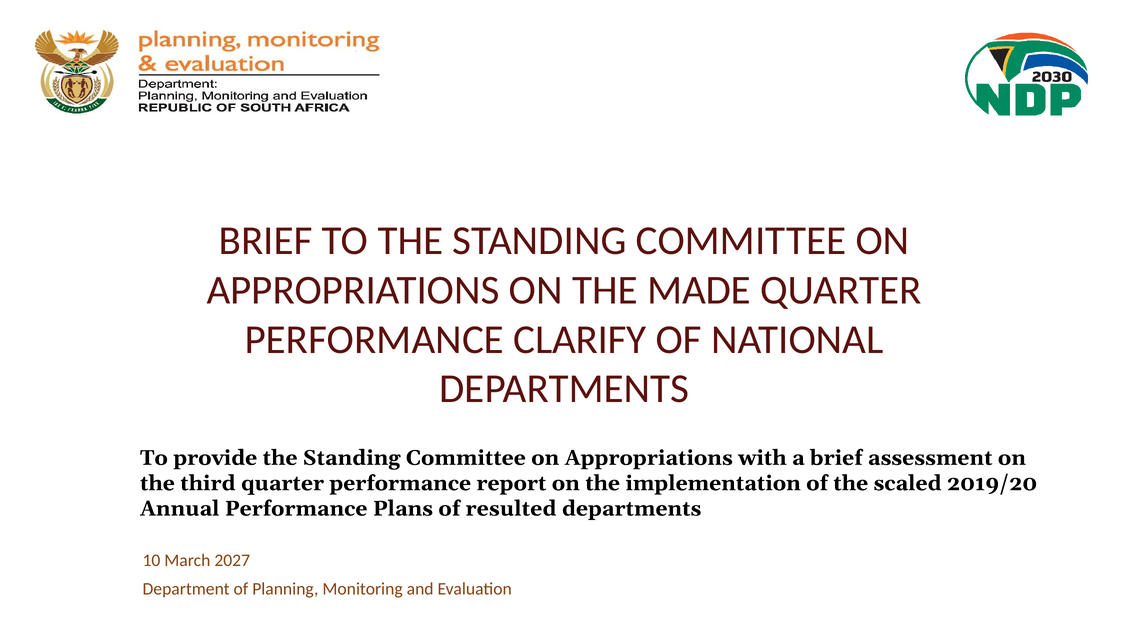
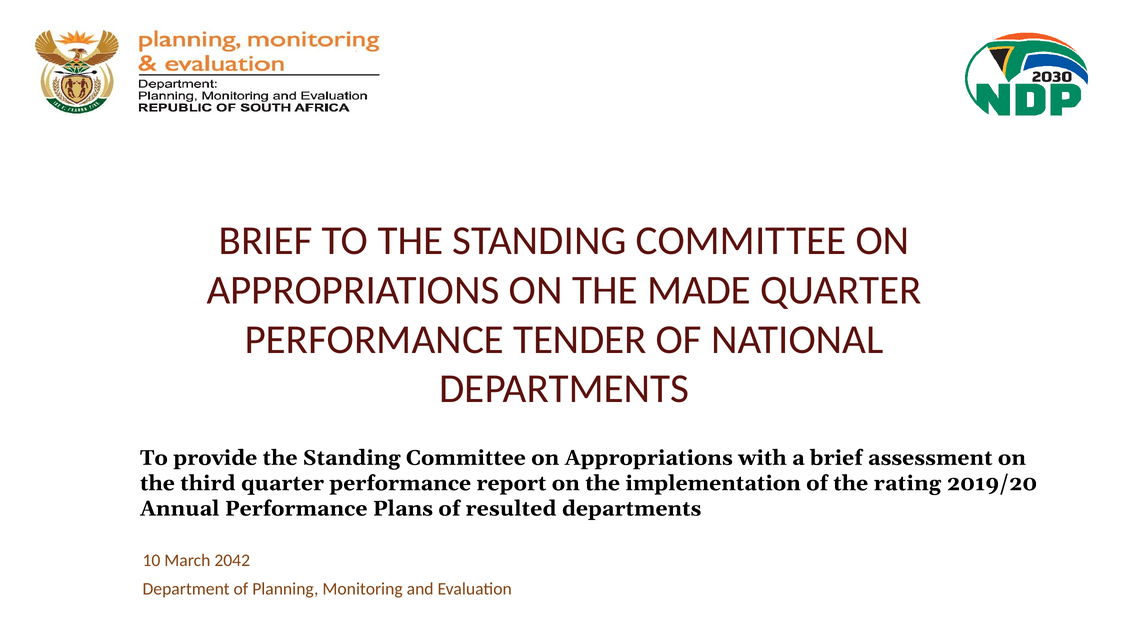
CLARIFY: CLARIFY -> TENDER (580, 340)
scaled: scaled -> rating (907, 484)
2027: 2027 -> 2042 (232, 561)
